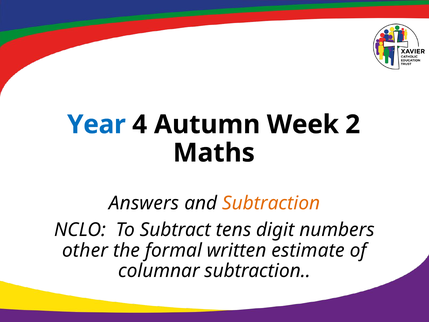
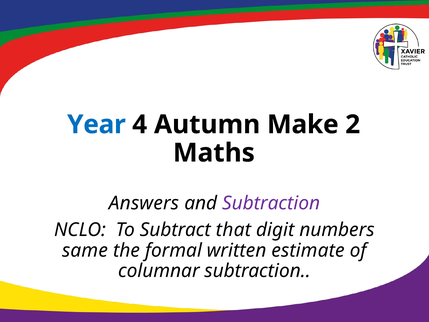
Week: Week -> Make (303, 124)
Subtraction colour: orange -> purple (271, 203)
tens: tens -> that (234, 230)
other: other -> same (85, 250)
